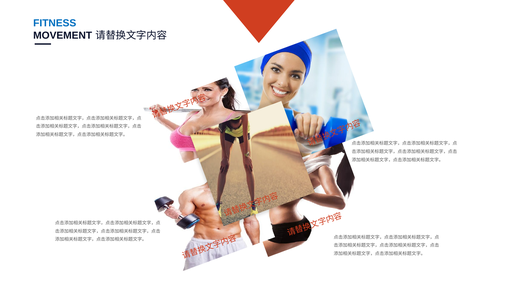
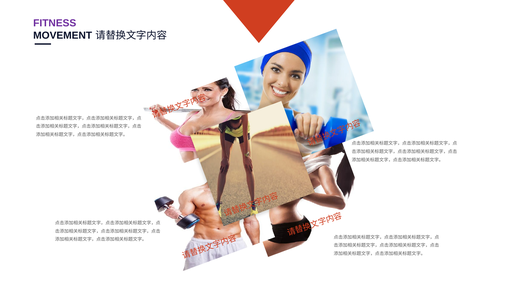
FITNESS colour: blue -> purple (55, 23)
